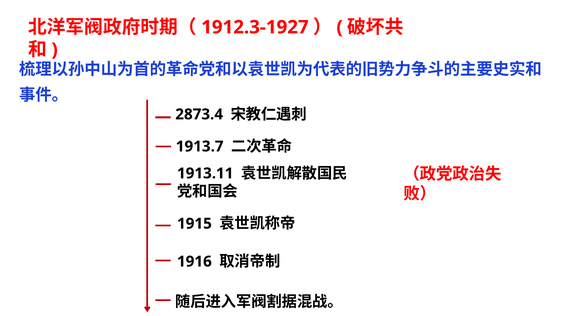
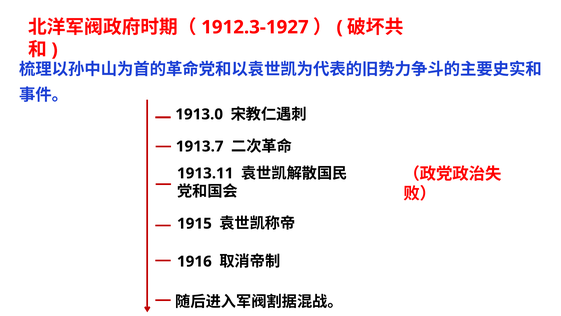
2873.4: 2873.4 -> 1913.0 (199, 114)
